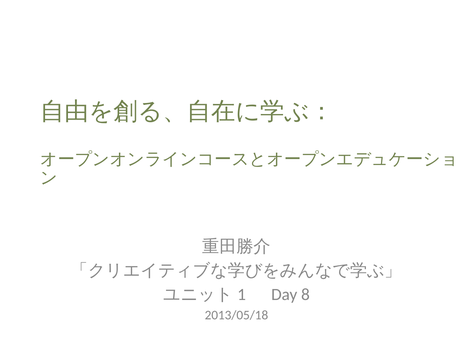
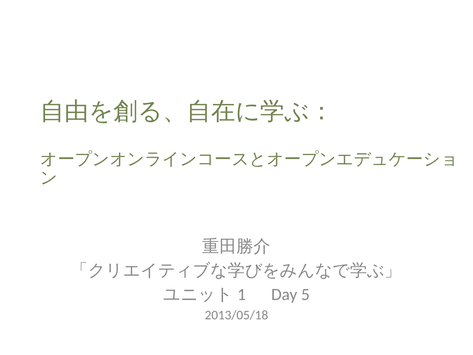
8: 8 -> 5 (305, 294)
